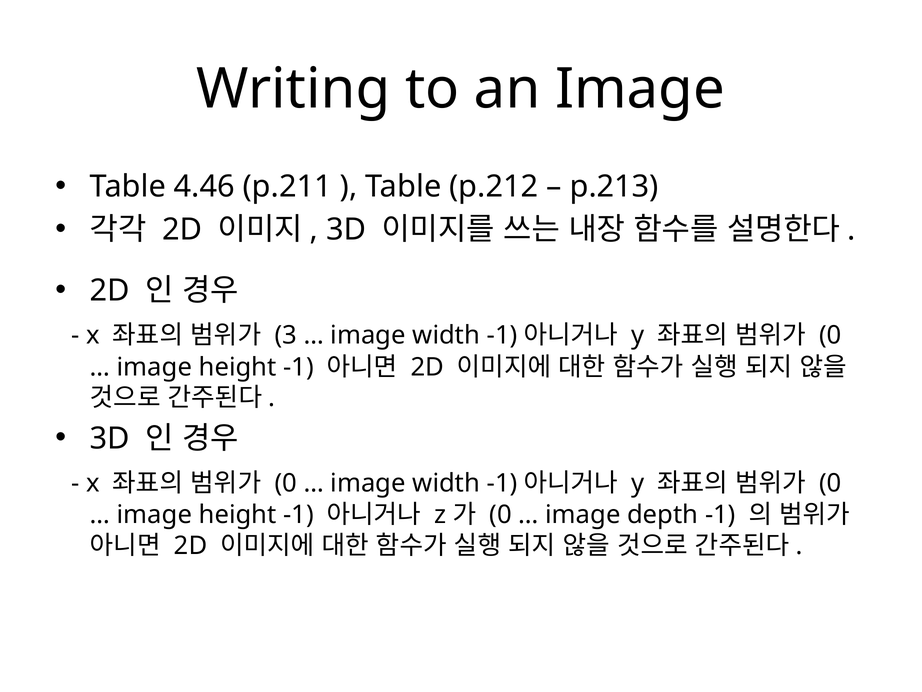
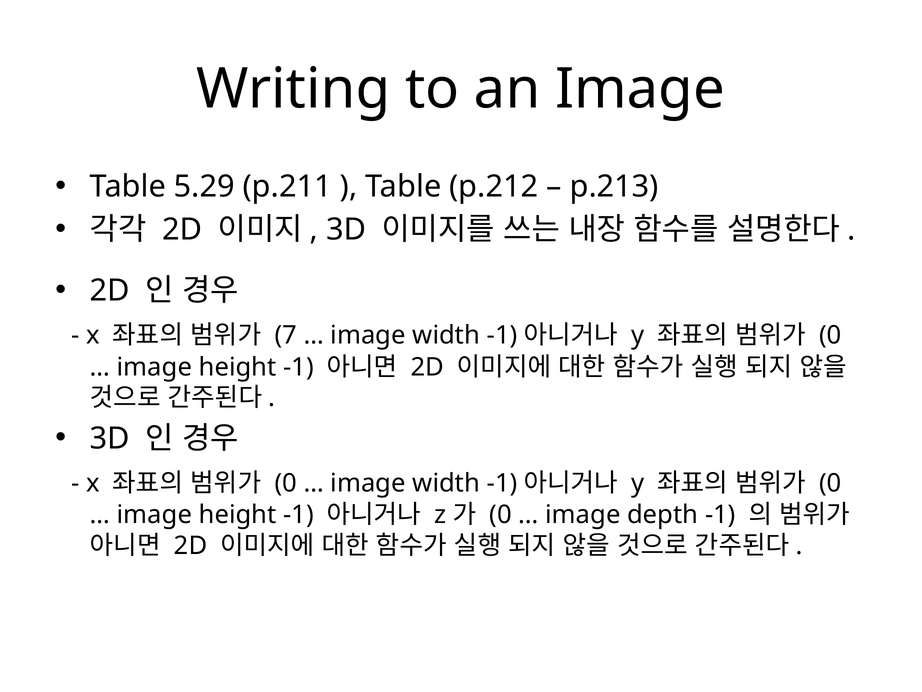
4.46: 4.46 -> 5.29 (204, 187)
3: 3 -> 7 (286, 335)
